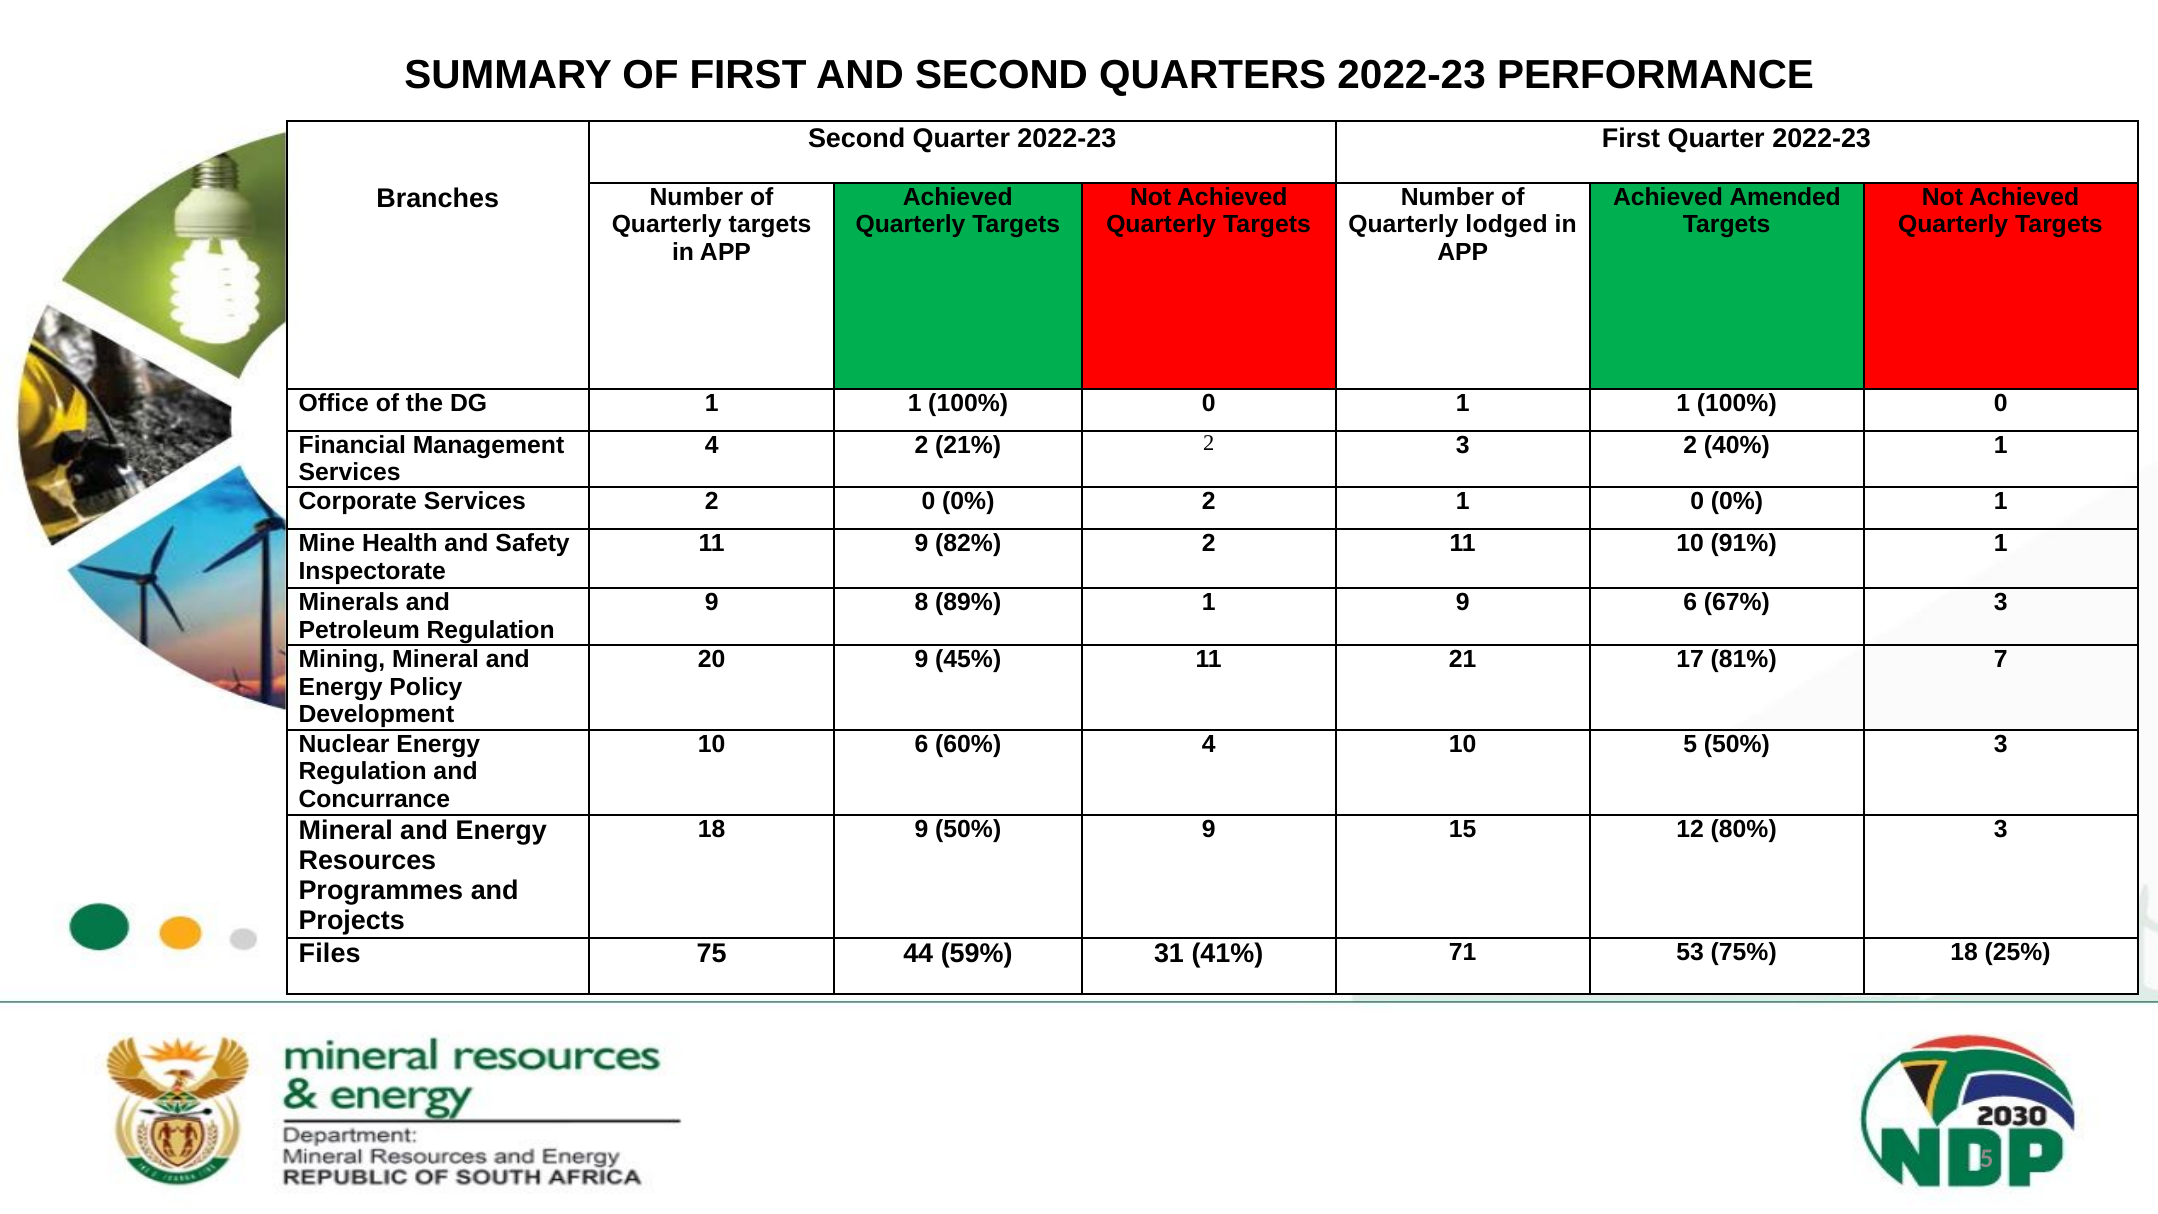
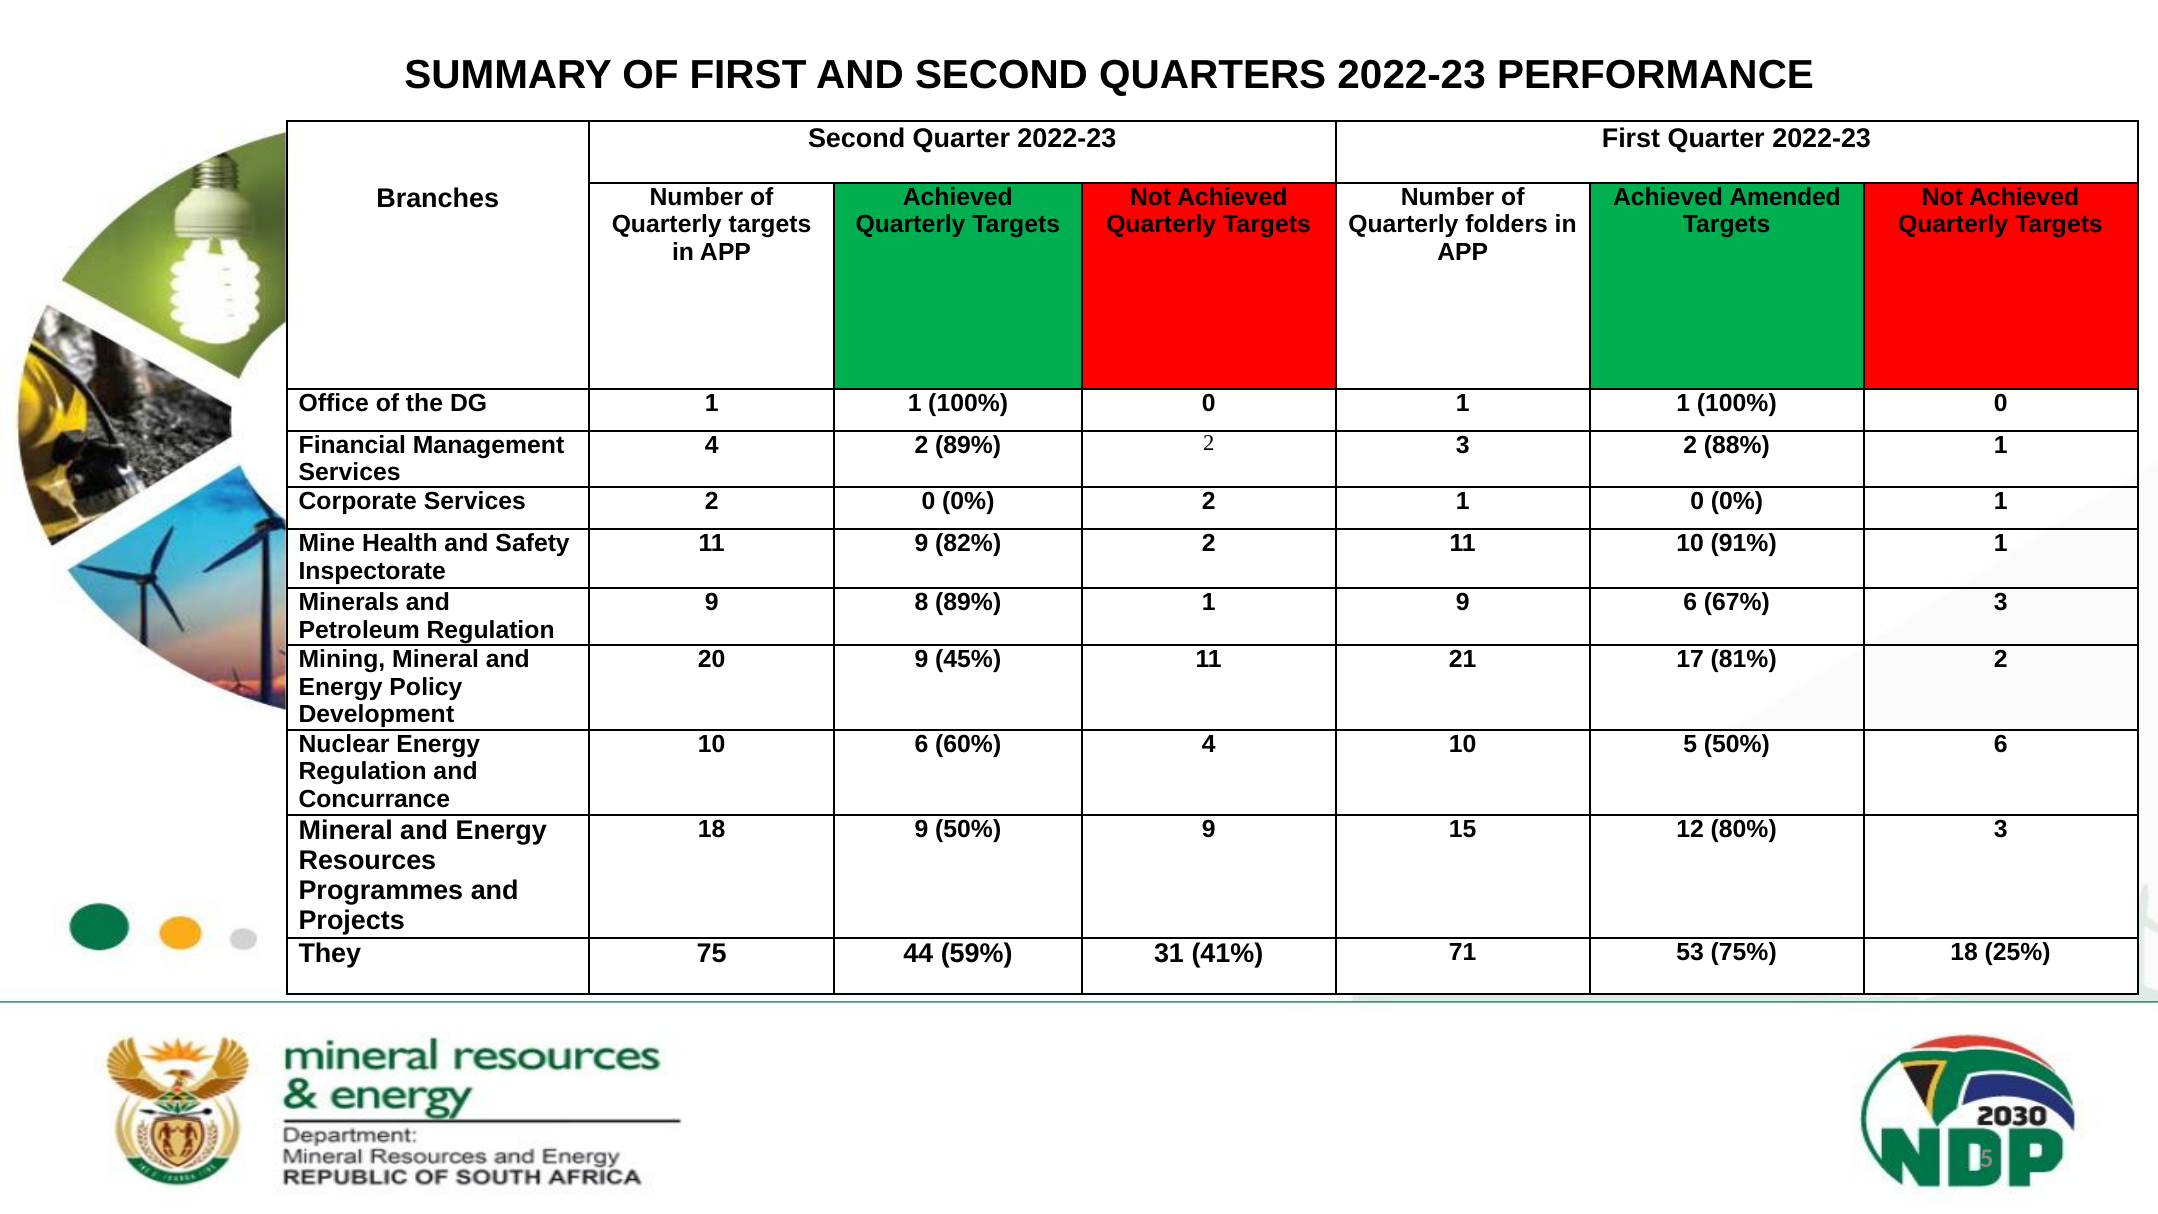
lodged: lodged -> folders (1507, 225)
2 21%: 21% -> 89% (968, 445)
40%: 40% -> 88% (1737, 445)
81% 7: 7 -> 2 (2001, 659)
50% 3: 3 -> 6 (2001, 744)
Files: Files -> They (330, 954)
